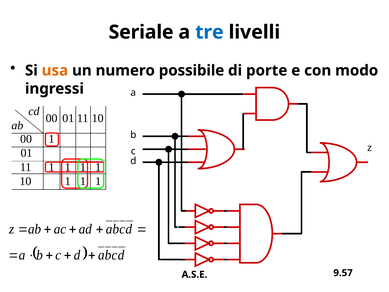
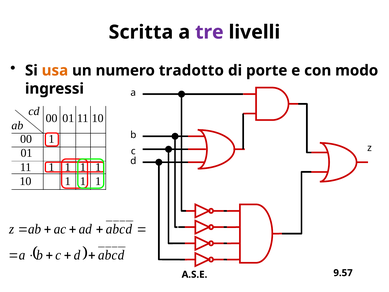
Seriale: Seriale -> Scritta (141, 32)
tre colour: blue -> purple (209, 32)
possibile: possibile -> tradotto (191, 70)
